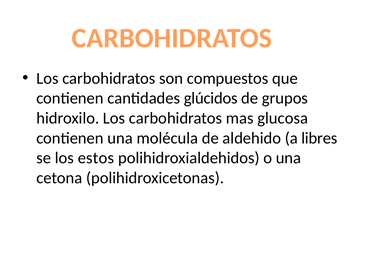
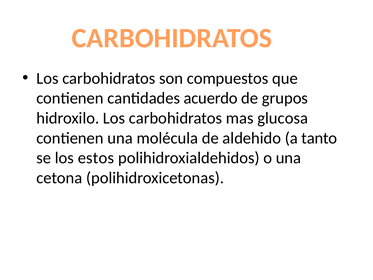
glúcidos: glúcidos -> acuerdo (211, 98)
libres: libres -> tanto (319, 138)
